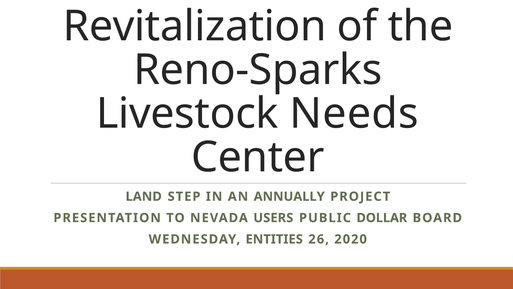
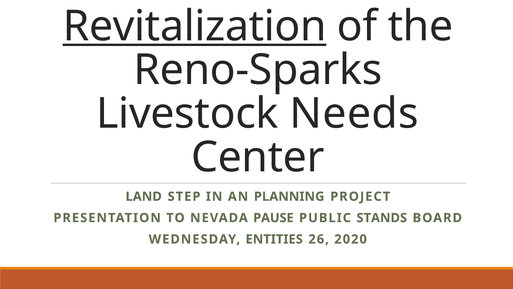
Revitalization underline: none -> present (195, 26)
ANNUALLY: ANNUALLY -> PLANNING (289, 196)
USERS: USERS -> PAUSE (273, 218)
DOLLAR: DOLLAR -> STANDS (382, 218)
